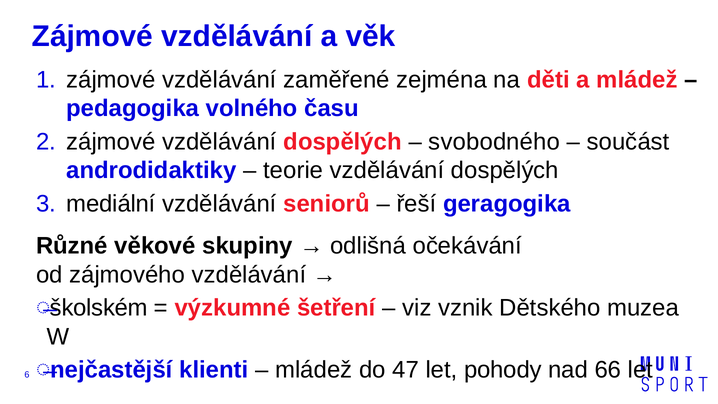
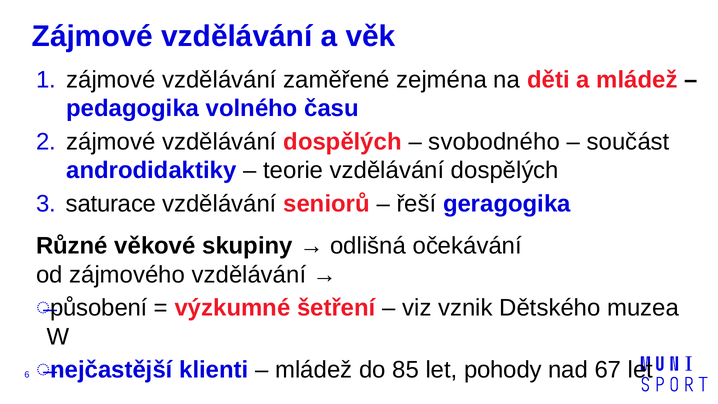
mediální: mediální -> saturace (111, 204)
školském: školském -> působení (99, 308)
47: 47 -> 85 (406, 370)
66: 66 -> 67 (608, 370)
